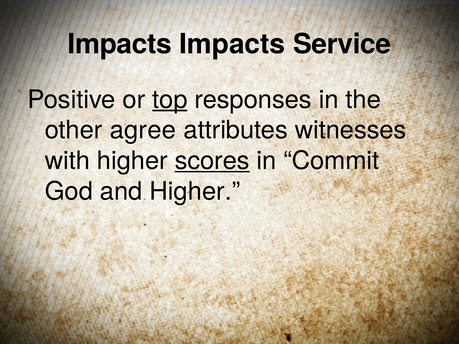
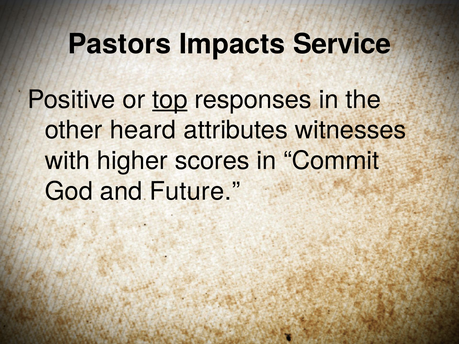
Impacts: Impacts -> Pastors (119, 44)
agree: agree -> heard (143, 130)
scores underline: present -> none (212, 161)
and Higher: Higher -> Future (195, 191)
